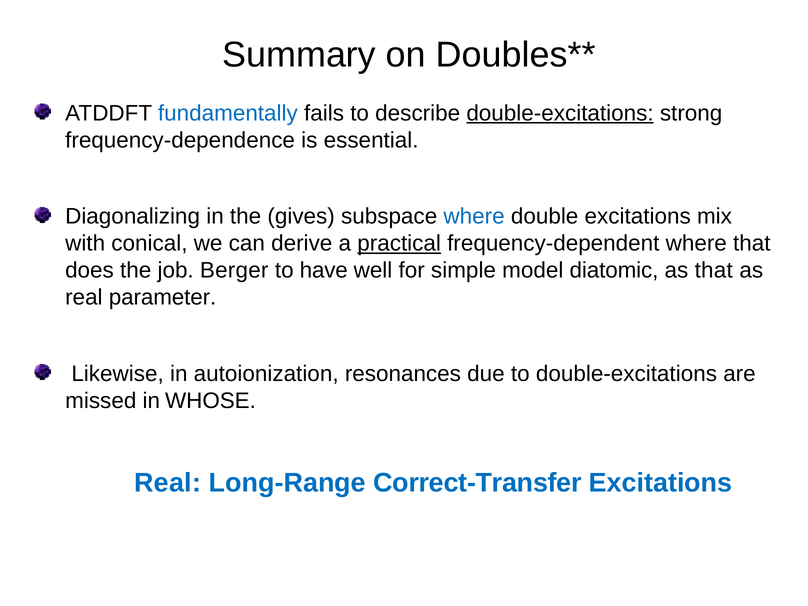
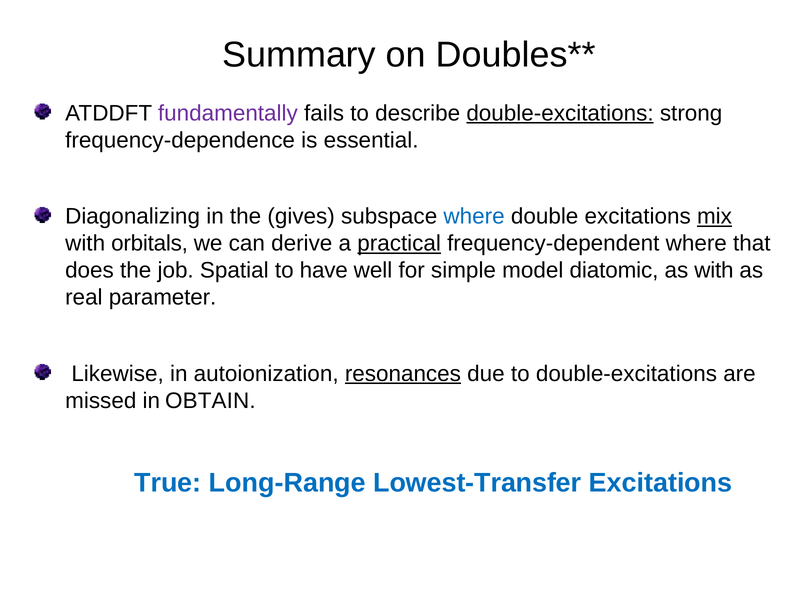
fundamentally colour: blue -> purple (228, 113)
mix underline: none -> present (714, 217)
conical: conical -> orbitals (150, 243)
Berger: Berger -> Spatial (234, 270)
as that: that -> with (714, 270)
resonances underline: none -> present (403, 374)
WHOSE: WHOSE -> OBTAIN (210, 401)
Real: Real -> True (168, 483)
Correct-Transfer: Correct-Transfer -> Lowest-Transfer (477, 483)
